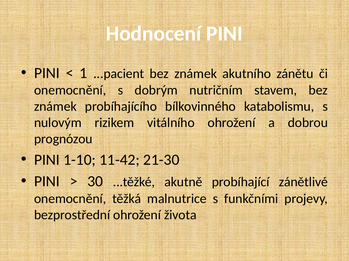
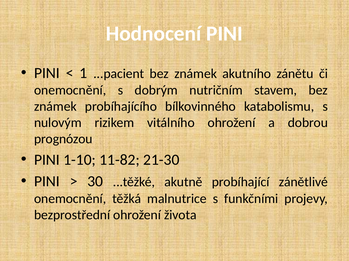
11-42: 11-42 -> 11-82 (120, 160)
